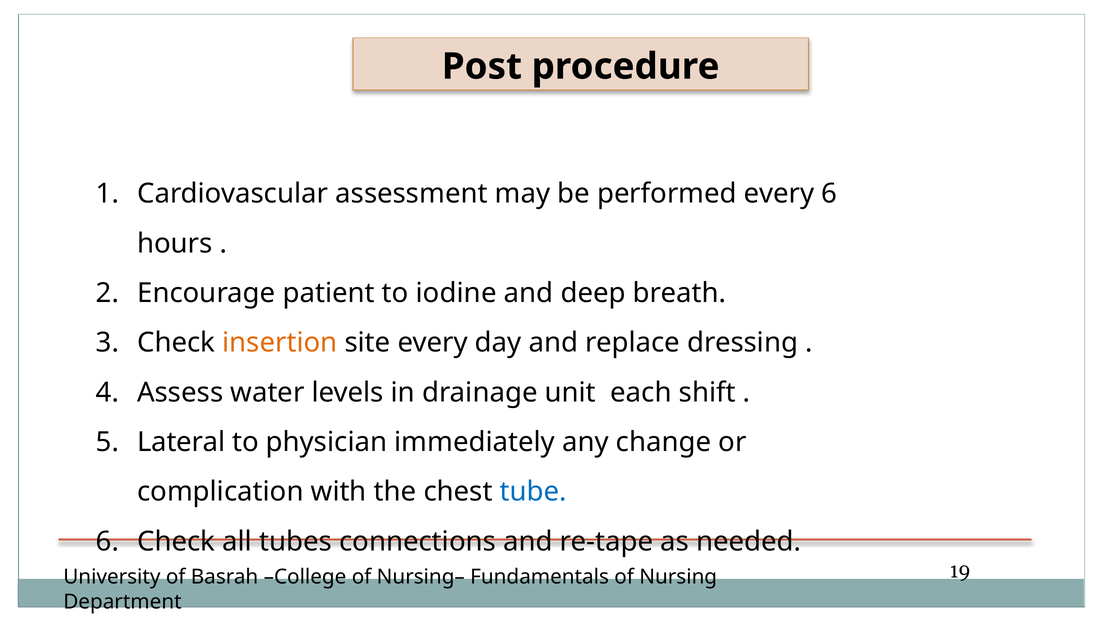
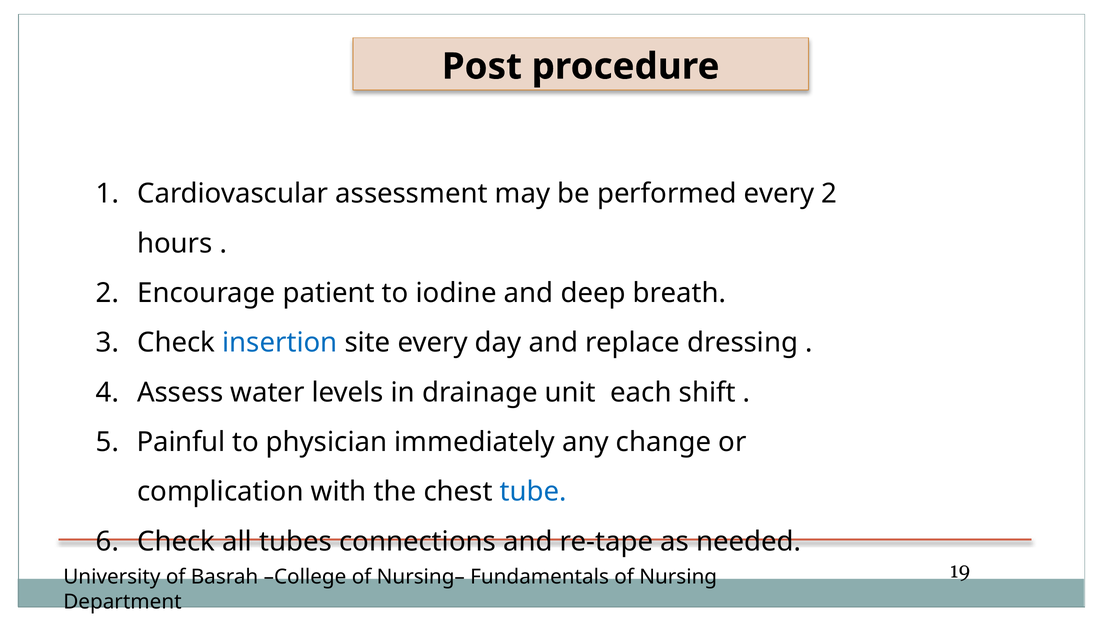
every 6: 6 -> 2 (829, 194)
insertion colour: orange -> blue (280, 343)
Lateral: Lateral -> Painful (181, 442)
